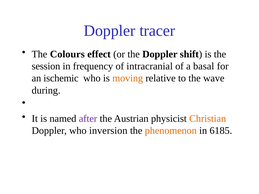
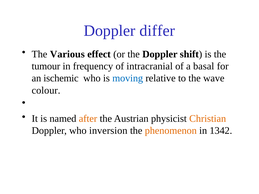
tracer: tracer -> differ (157, 31)
Colours: Colours -> Various (67, 54)
session: session -> tumour (46, 66)
moving colour: orange -> blue (128, 78)
during: during -> colour (46, 90)
after colour: purple -> orange (88, 119)
6185: 6185 -> 1342 (221, 131)
